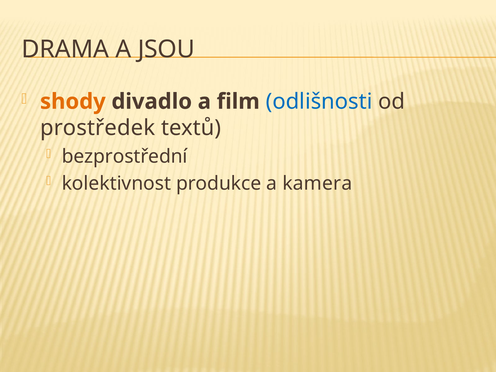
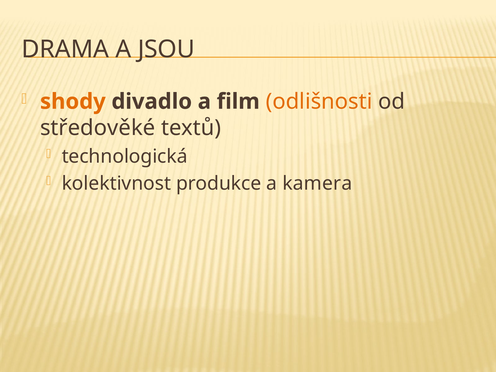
odlišnosti colour: blue -> orange (319, 102)
prostředek: prostředek -> středověké (98, 128)
bezprostřední: bezprostřední -> technologická (125, 156)
